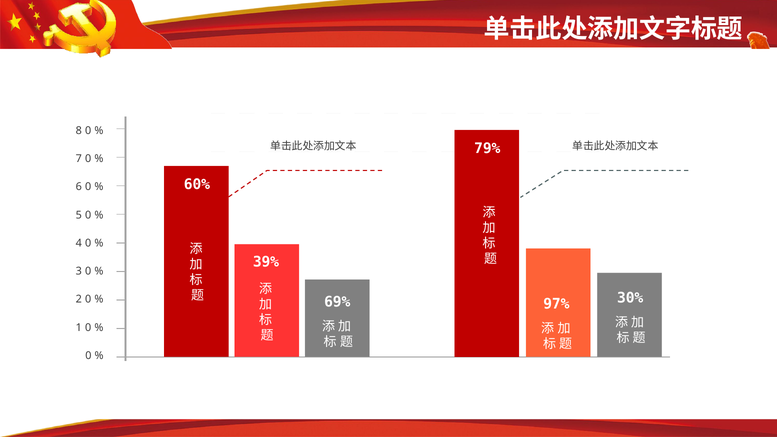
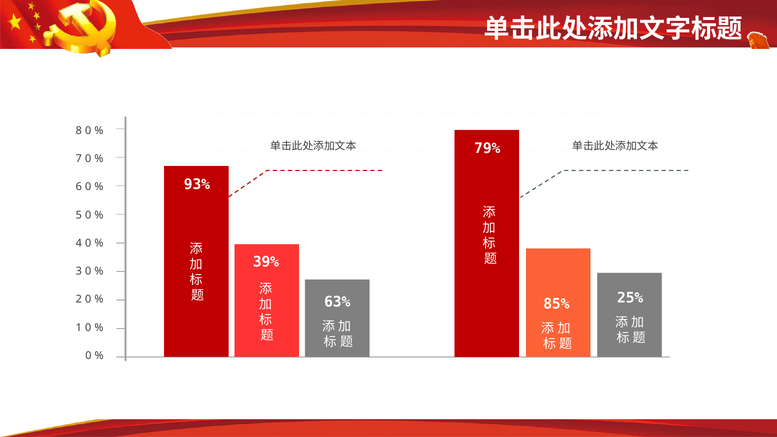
60%: 60% -> 93% (197, 184)
30%: 30% -> 25% (630, 298)
69%: 69% -> 63% (337, 302)
97%: 97% -> 85% (556, 304)
